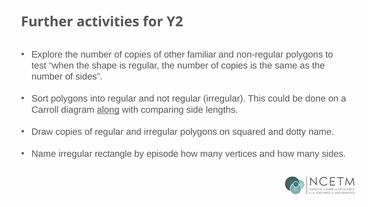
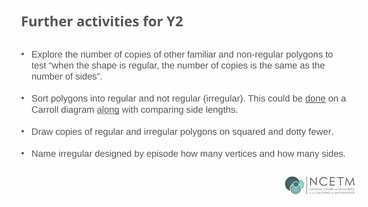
done underline: none -> present (315, 99)
dotty name: name -> fewer (321, 132)
rectangle: rectangle -> designed (113, 154)
